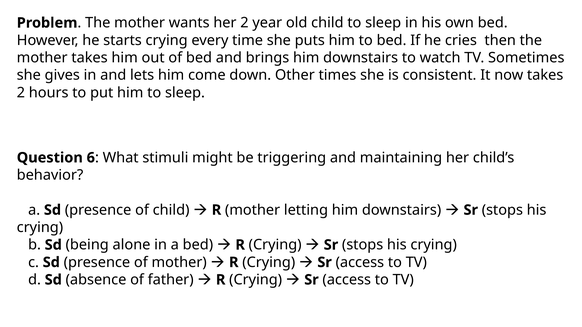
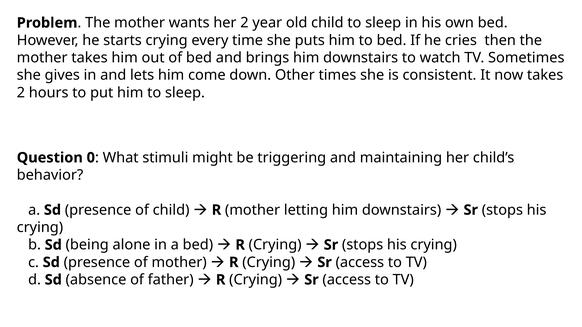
6: 6 -> 0 (91, 158)
